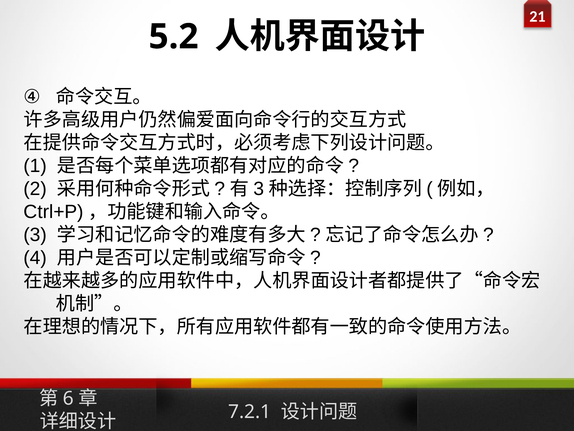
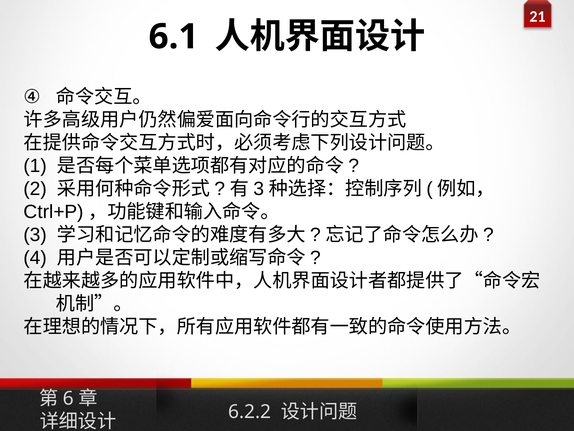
5.2: 5.2 -> 6.1 (174, 37)
7.2.1: 7.2.1 -> 6.2.2 (250, 411)
